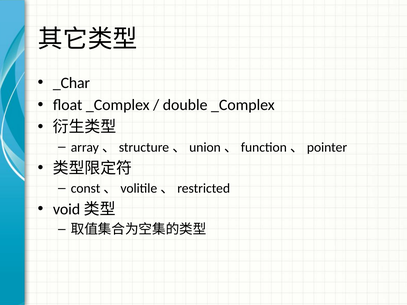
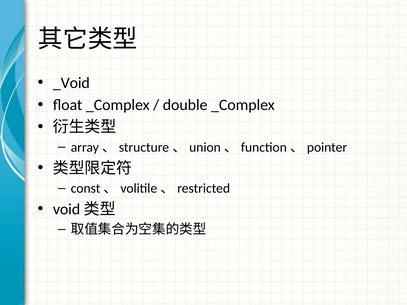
_Char: _Char -> _Void (71, 83)
